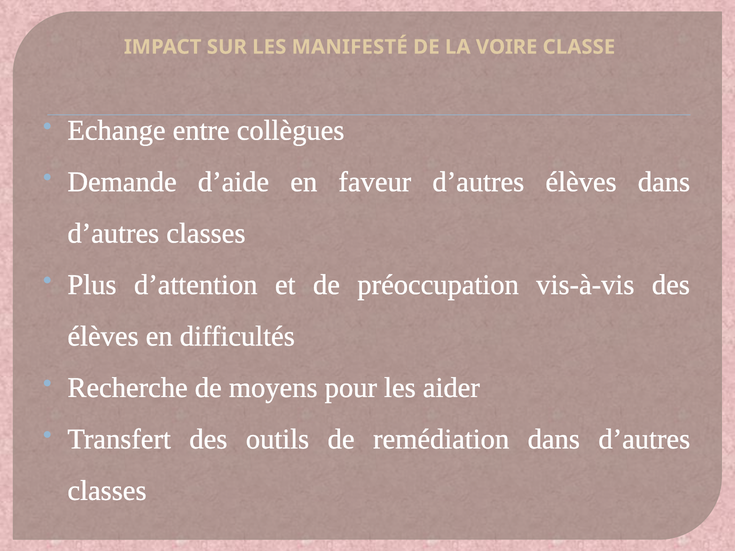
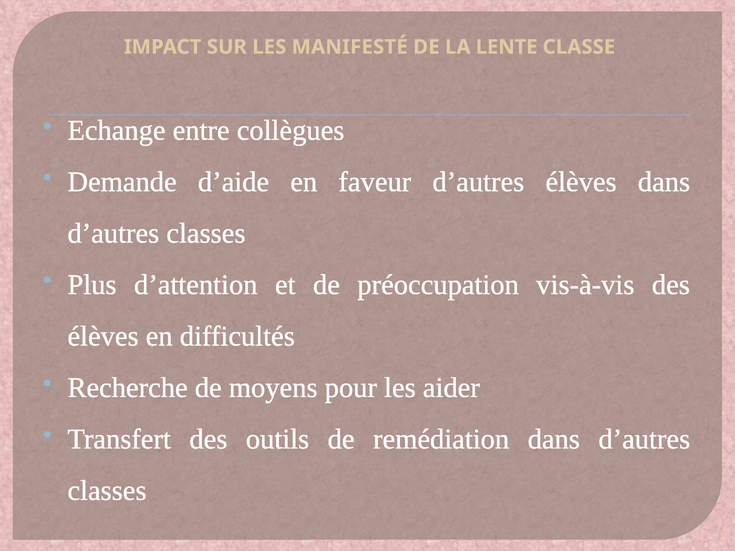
VOIRE: VOIRE -> LENTE (507, 47)
